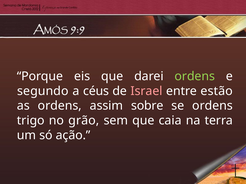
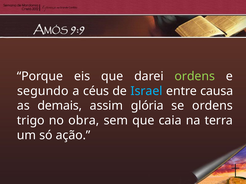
Israel colour: pink -> light blue (147, 91)
estão: estão -> causa (217, 91)
as ordens: ordens -> demais (60, 106)
sobre: sobre -> glória (147, 106)
grão: grão -> obra (84, 121)
